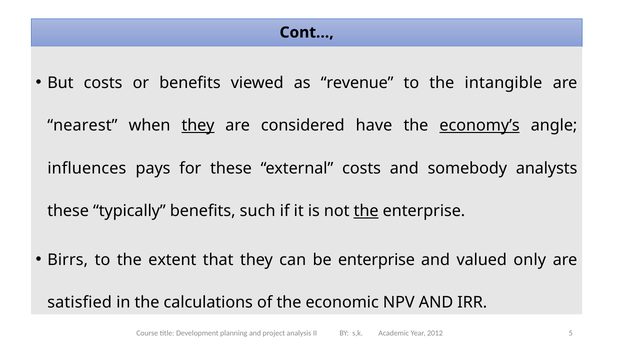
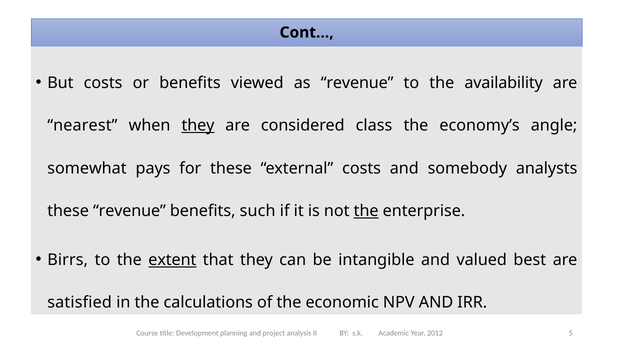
intangible: intangible -> availability (504, 83)
have: have -> class (374, 125)
economy’s underline: present -> none (480, 125)
influences: influences -> somewhat (87, 168)
these typically: typically -> revenue (129, 211)
extent underline: none -> present (172, 260)
be enterprise: enterprise -> intangible (376, 260)
only: only -> best (530, 260)
